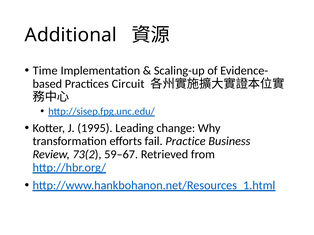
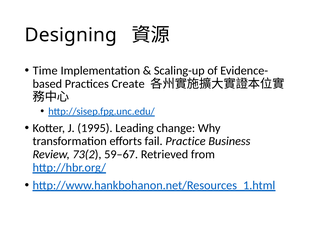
Additional: Additional -> Designing (71, 35)
Circuit: Circuit -> Create (128, 84)
